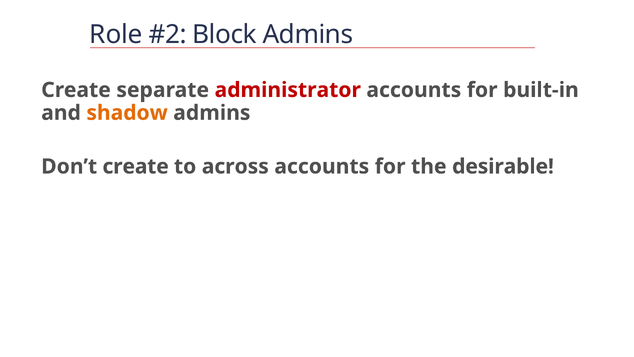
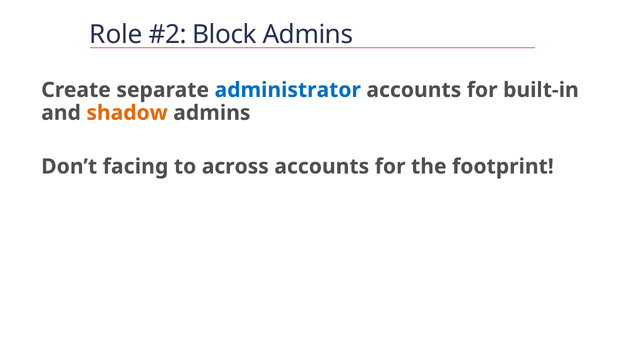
administrator colour: red -> blue (288, 90)
Don’t create: create -> facing (135, 166)
desirable: desirable -> footprint (503, 166)
